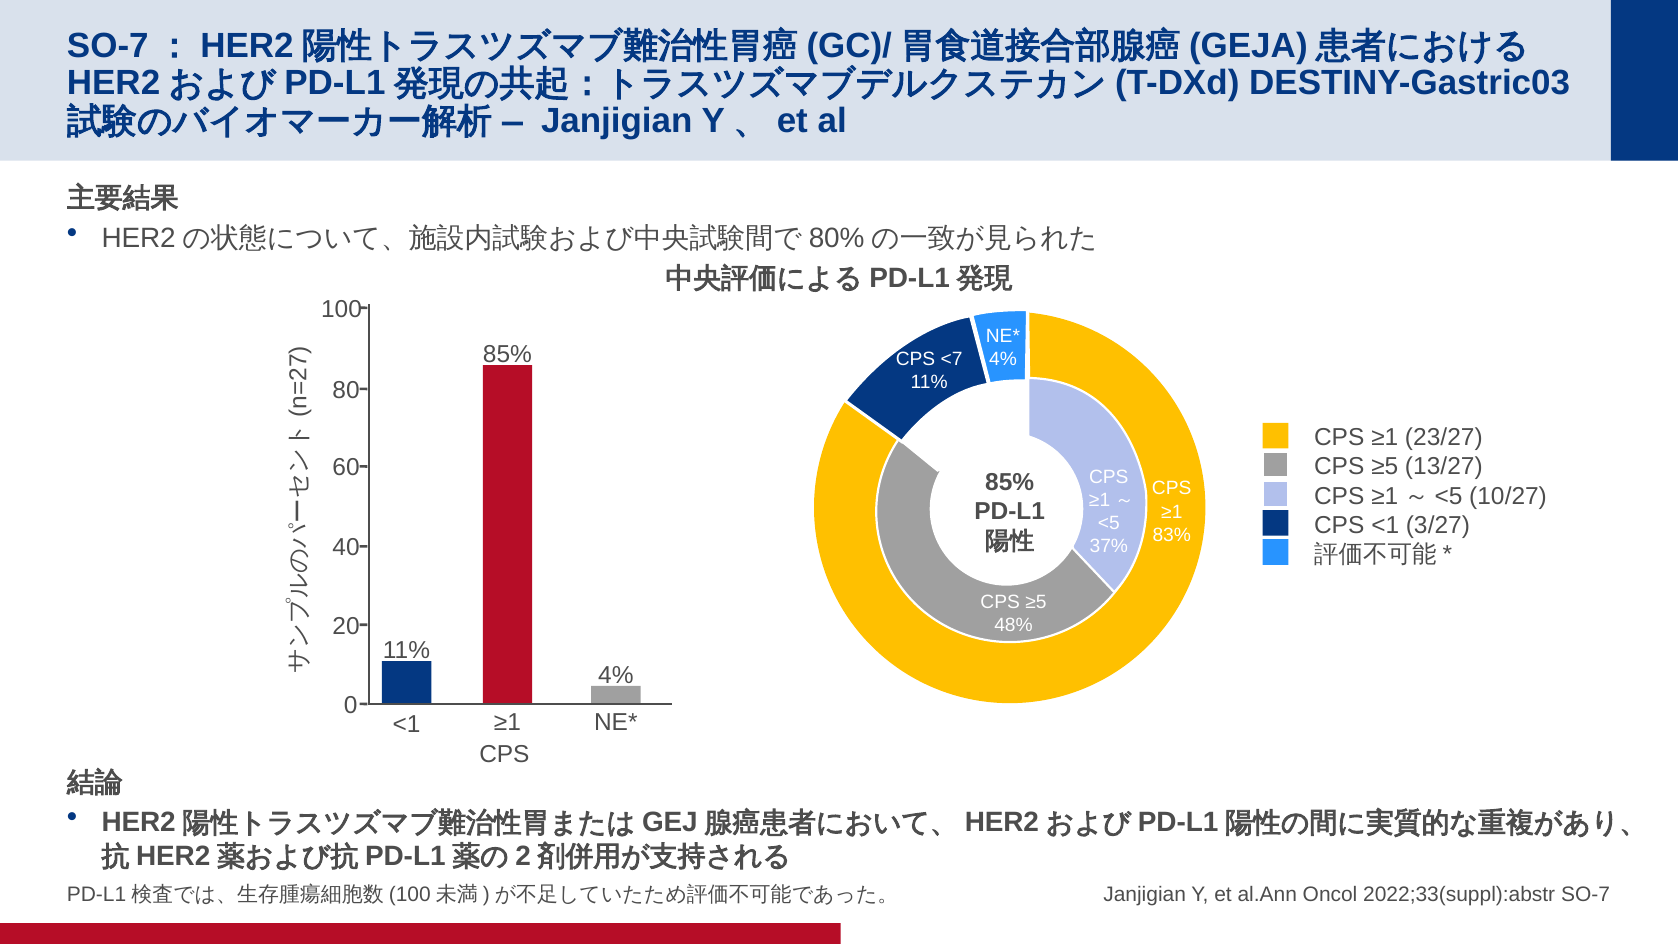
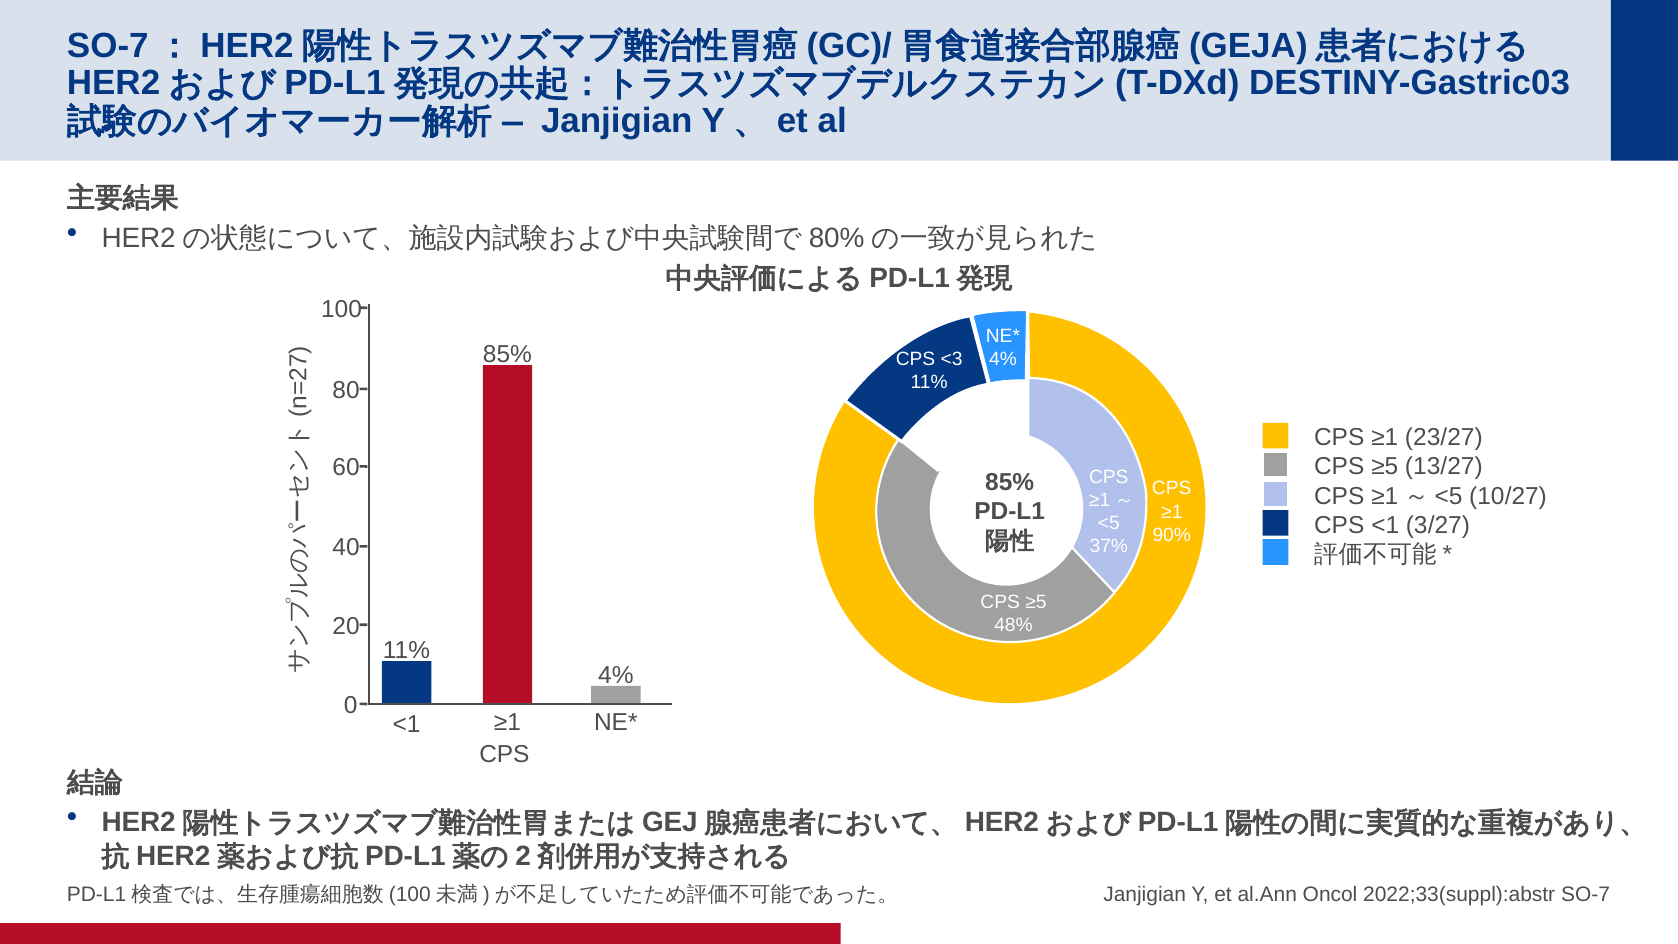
<7: <7 -> <3 (952, 359)
83%: 83% -> 90% (1172, 535)
